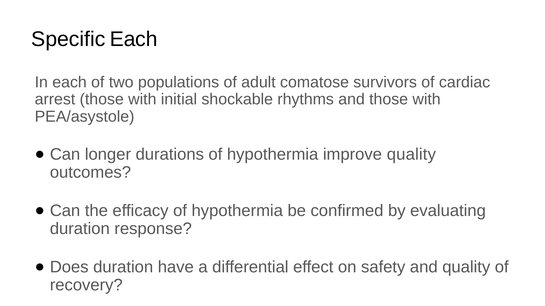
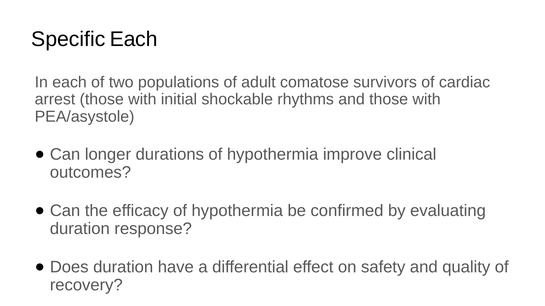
improve quality: quality -> clinical (411, 155)
